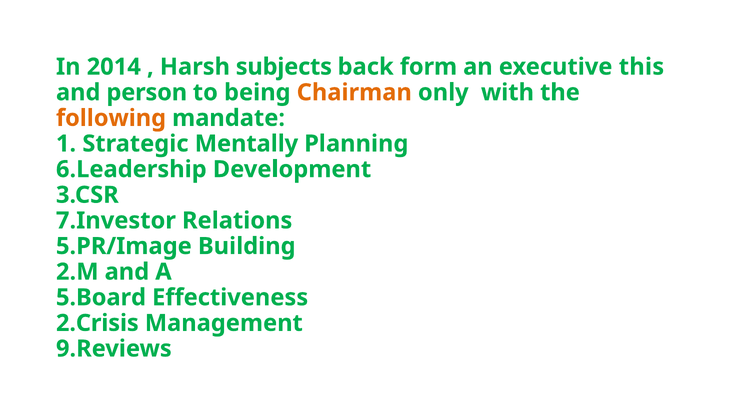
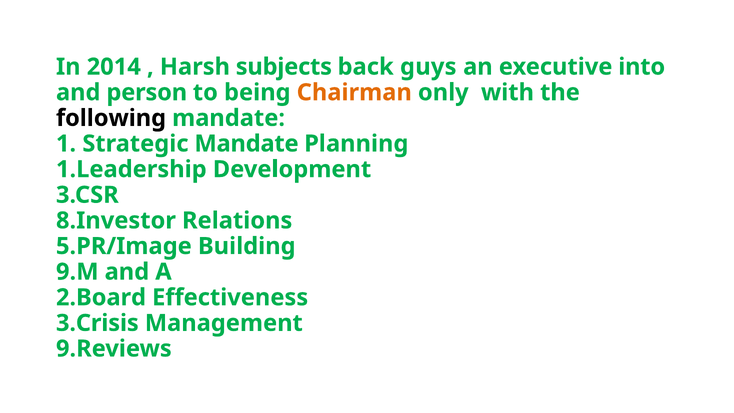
form: form -> guys (428, 67)
this: this -> into (642, 67)
following colour: orange -> black (111, 118)
Strategic Mentally: Mentally -> Mandate (247, 144)
6.Leadership: 6.Leadership -> 1.Leadership (131, 169)
7.Investor: 7.Investor -> 8.Investor (116, 221)
2.M: 2.M -> 9.M (77, 272)
5.Board: 5.Board -> 2.Board (101, 297)
2.Crisis: 2.Crisis -> 3.Crisis (97, 323)
